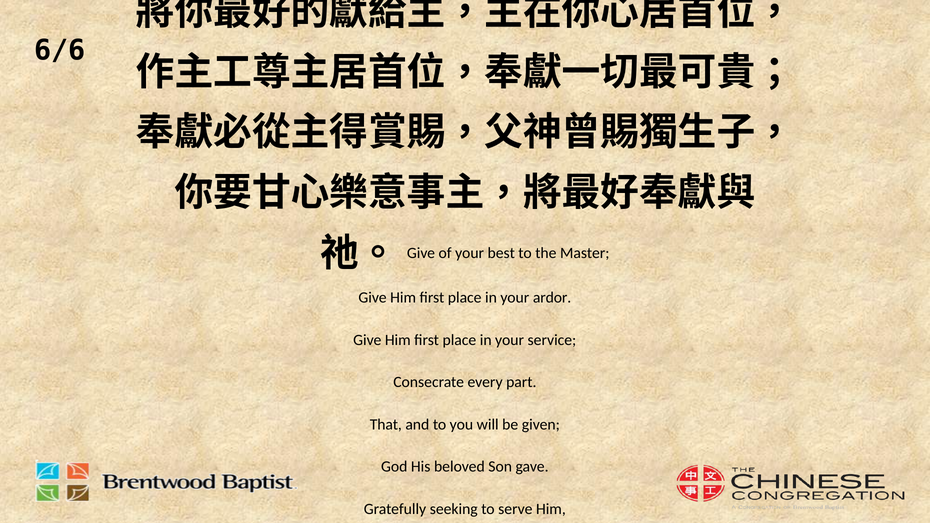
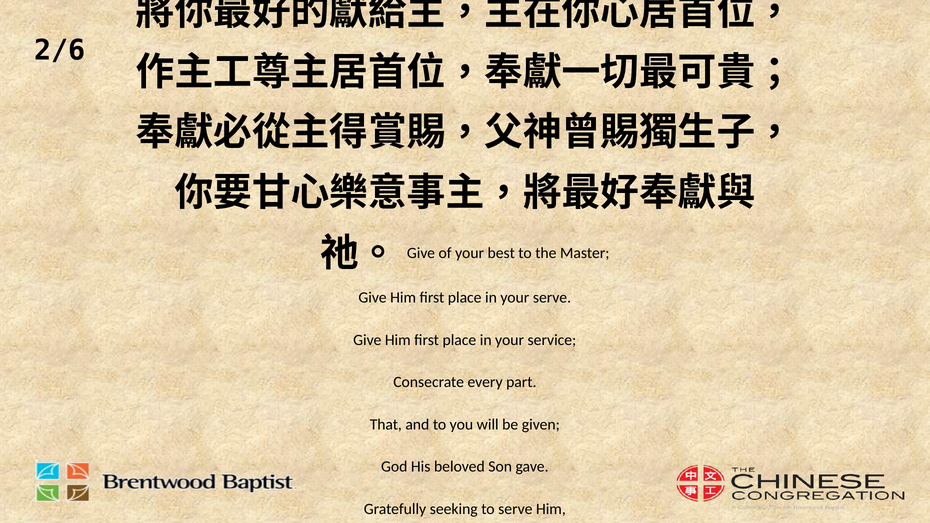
6/6: 6/6 -> 2/6 (60, 50)
your ardor: ardor -> serve (552, 298)
